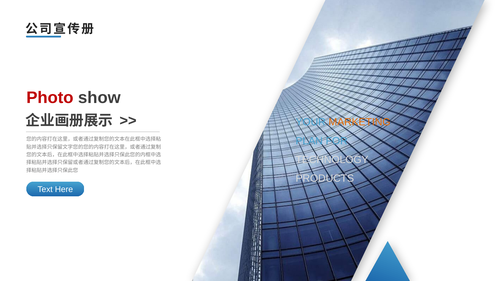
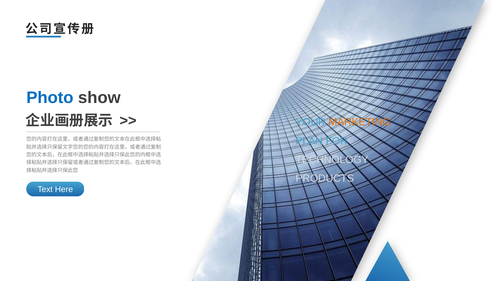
Photo colour: red -> blue (50, 98)
